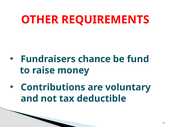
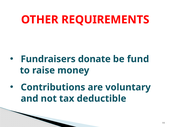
chance: chance -> donate (94, 59)
